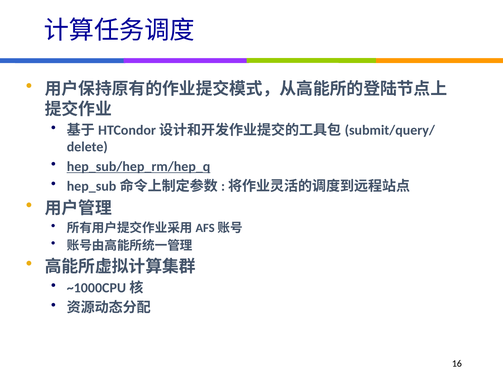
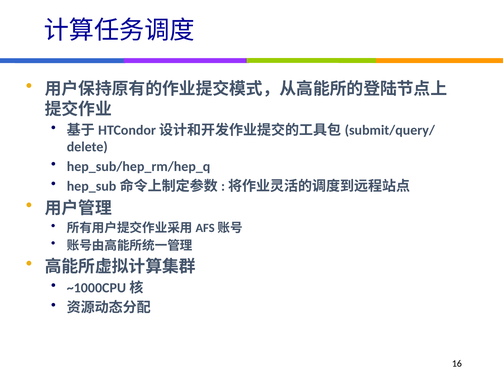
hep_sub/hep_rm/hep_q underline: present -> none (139, 167)
